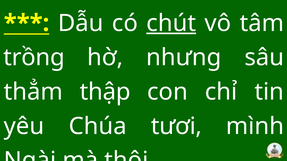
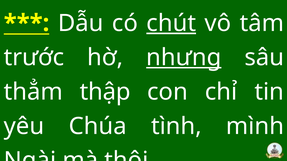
trồng: trồng -> trước (34, 58)
nhưng underline: none -> present (184, 58)
tươi: tươi -> tình (176, 127)
